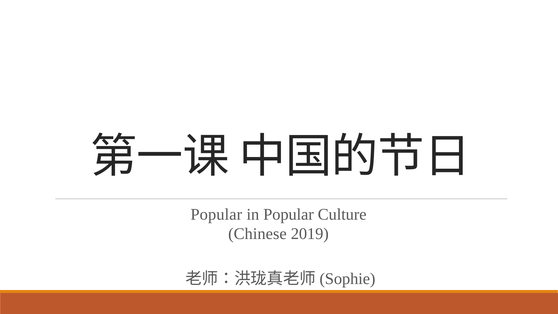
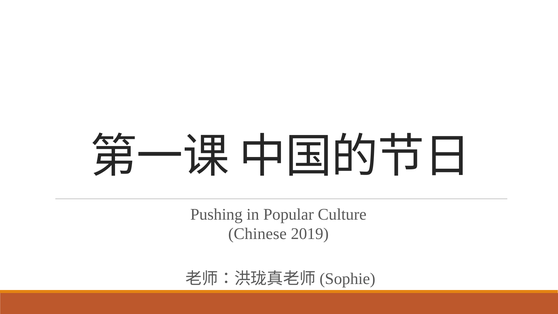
Popular: Popular -> Pushing (216, 214)
